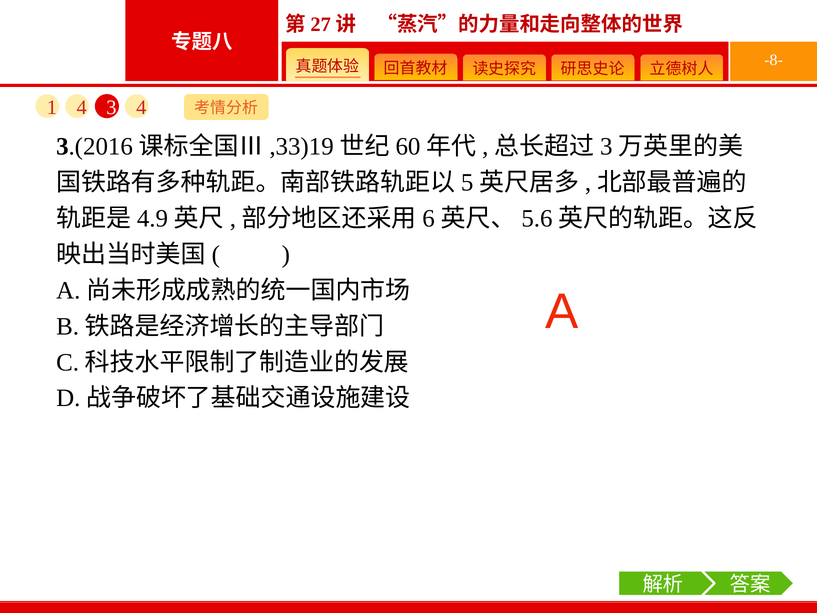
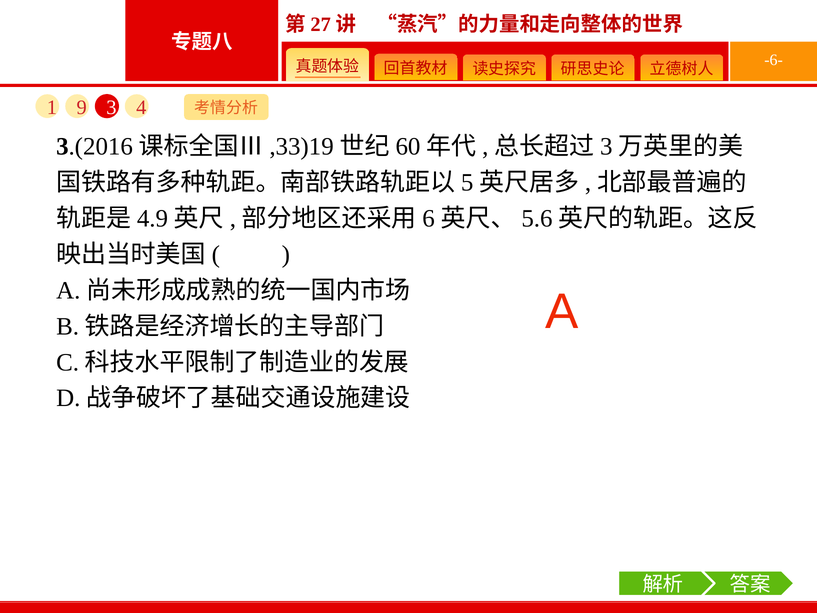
-8-: -8- -> -6- (774, 60)
1 4: 4 -> 9 (82, 107)
